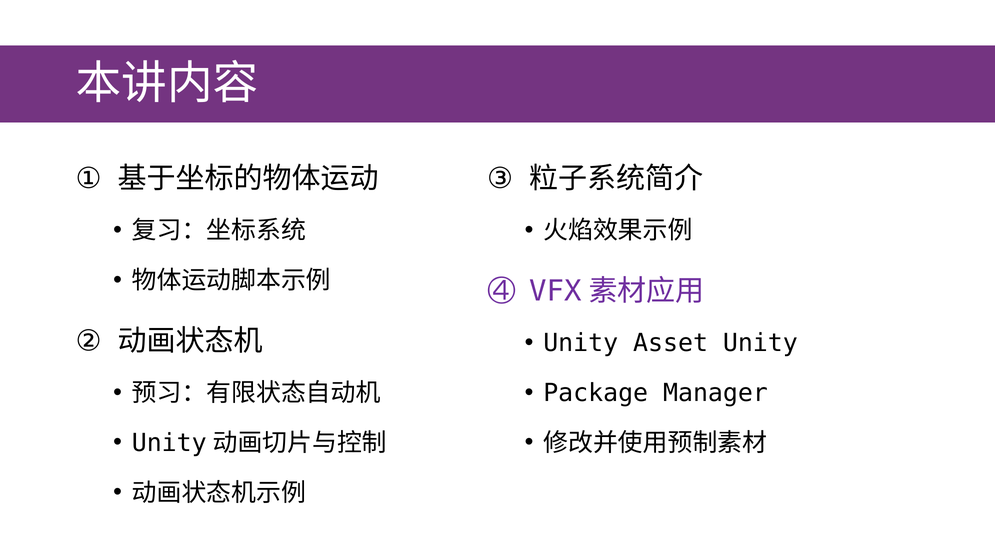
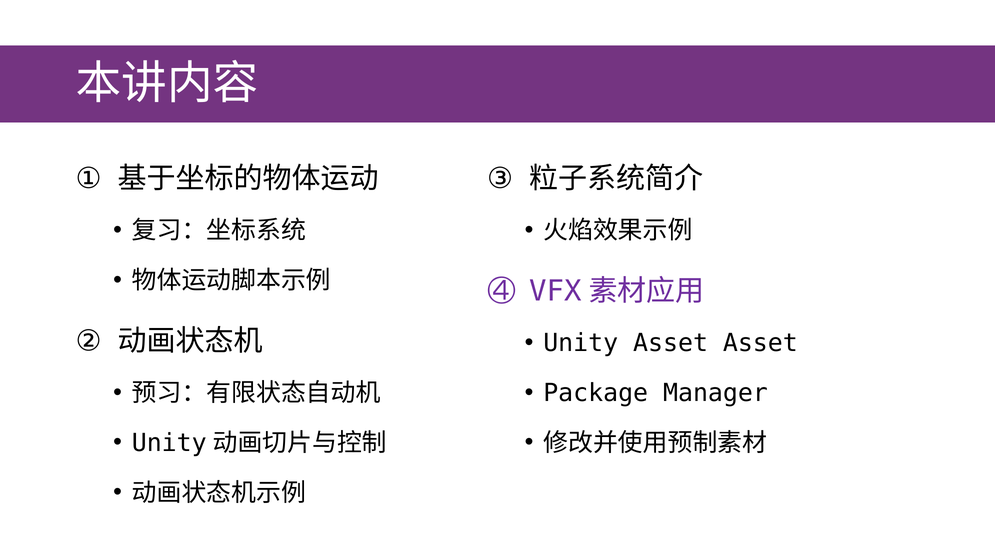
Asset Unity: Unity -> Asset (760, 343)
